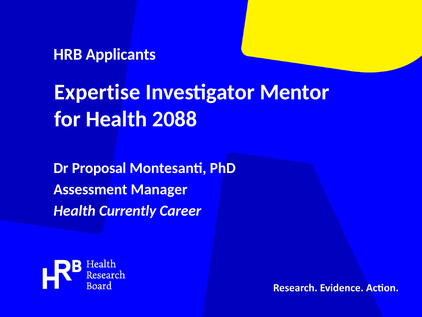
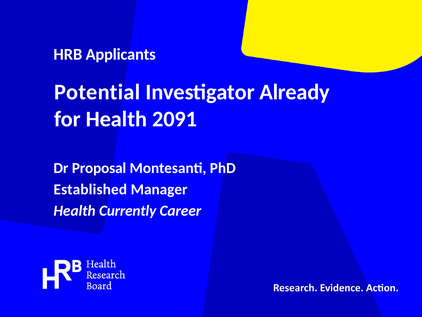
Expertise: Expertise -> Potential (97, 92)
Mentor: Mentor -> Already (295, 92)
2088: 2088 -> 2091 (175, 119)
Assessment: Assessment -> Established (90, 189)
